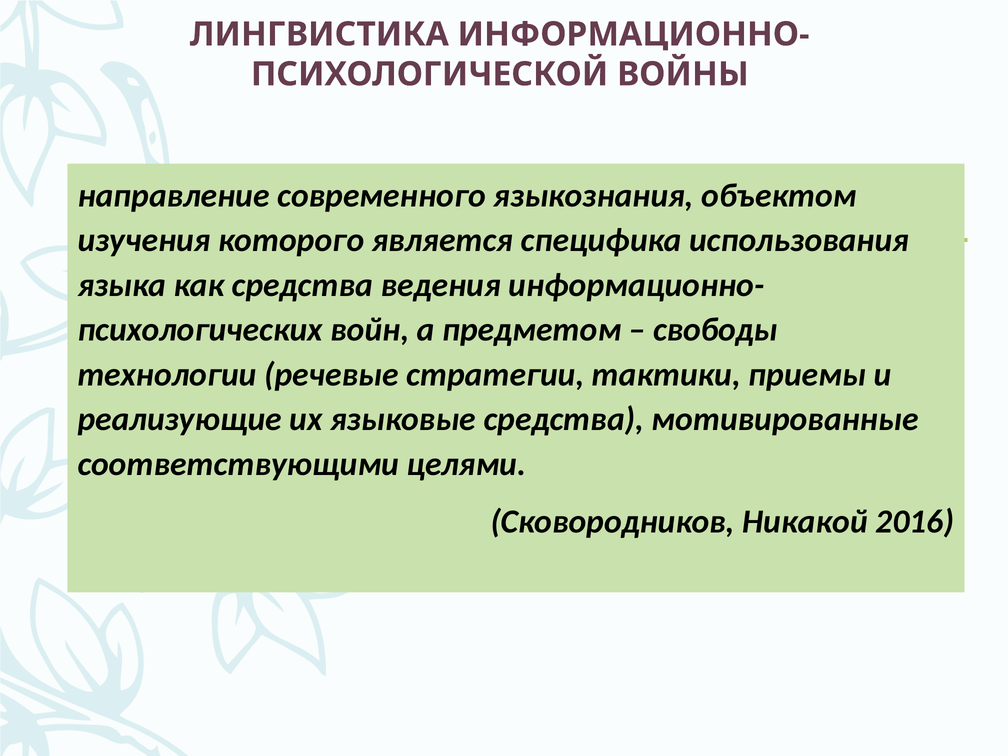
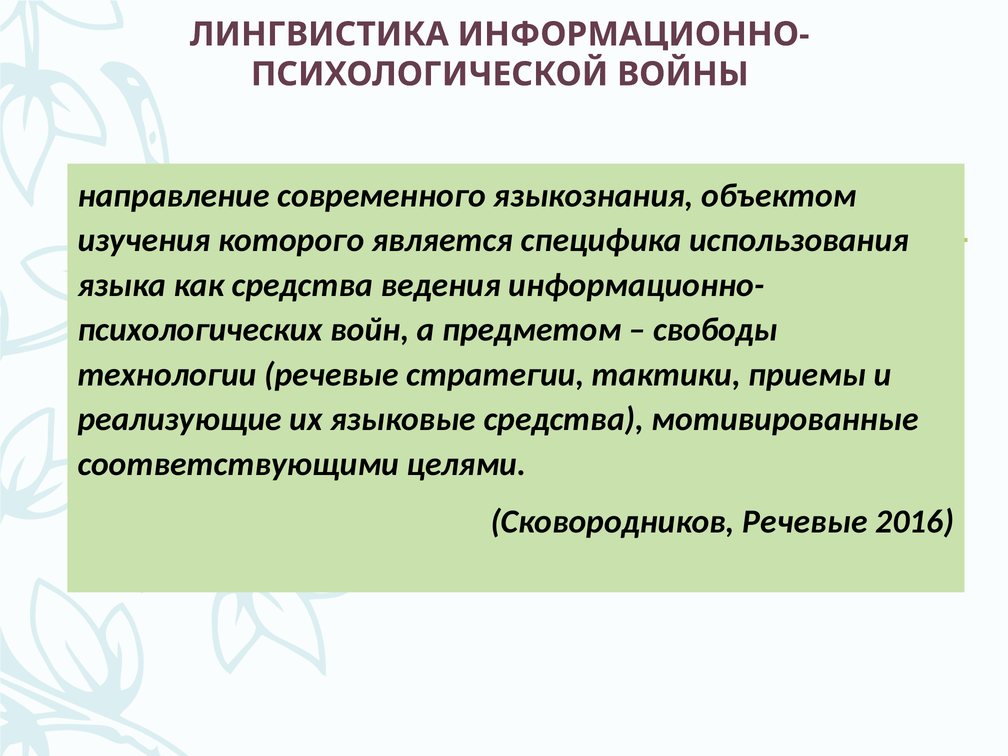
Сковородников Никакой: Никакой -> Речевые (805, 522)
